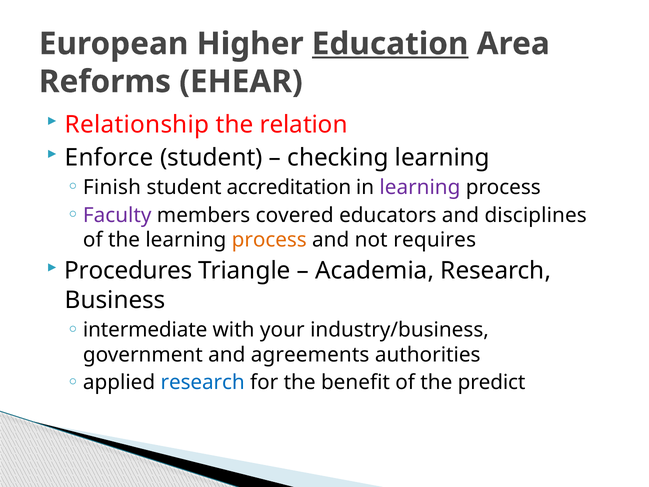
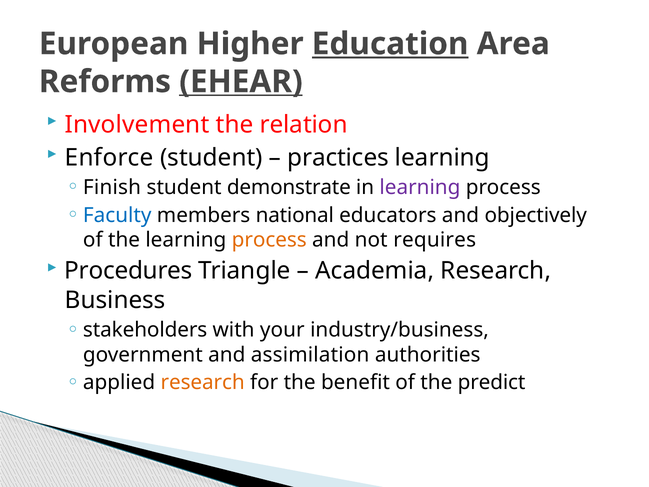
EHEAR underline: none -> present (241, 82)
Relationship: Relationship -> Involvement (137, 125)
checking: checking -> practices (338, 158)
accreditation: accreditation -> demonstrate (289, 187)
Faculty colour: purple -> blue (117, 215)
covered: covered -> national (295, 215)
disciplines: disciplines -> objectively (536, 215)
intermediate: intermediate -> stakeholders (145, 330)
agreements: agreements -> assimilation (310, 355)
research colour: blue -> orange (203, 382)
